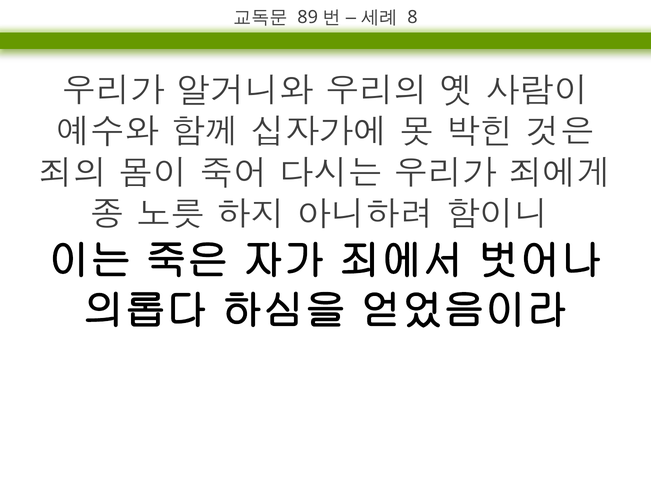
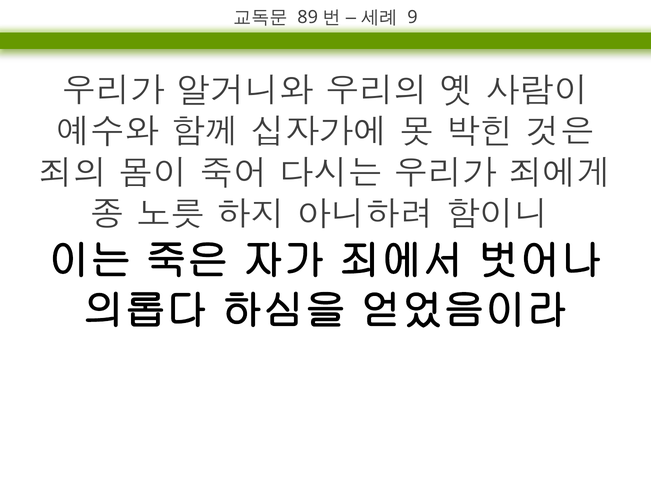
8: 8 -> 9 (413, 18)
